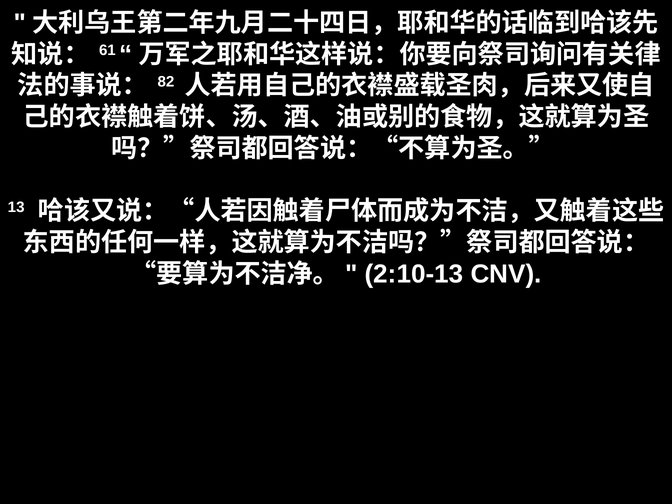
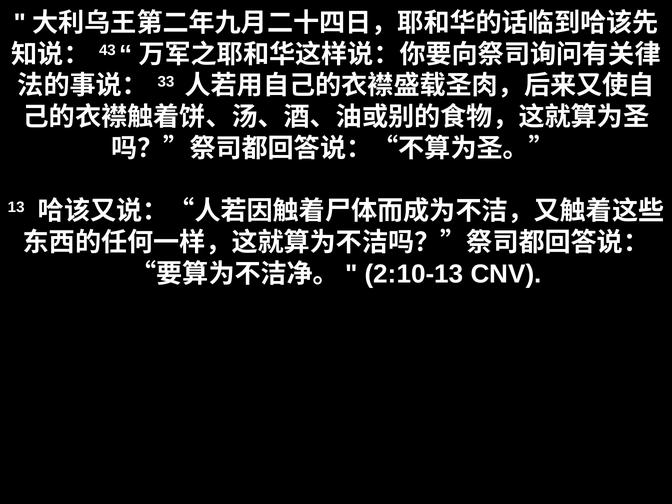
61: 61 -> 43 (107, 50)
82: 82 -> 33 (166, 82)
